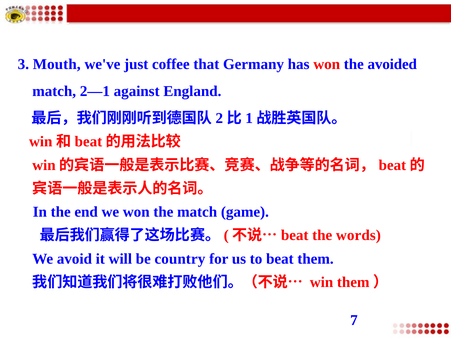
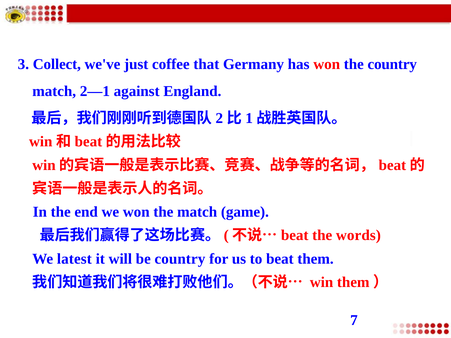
Mouth: Mouth -> Collect (57, 64)
the avoided: avoided -> country (392, 64)
avoid: avoid -> latest (74, 259)
